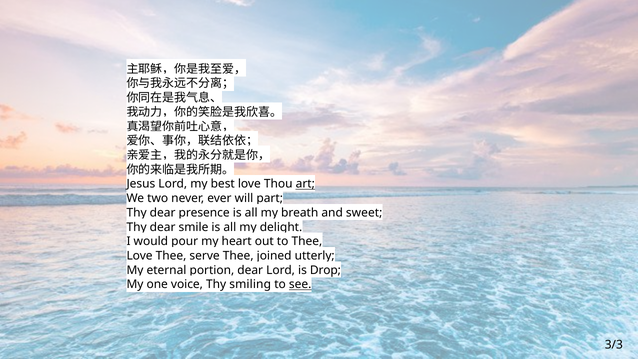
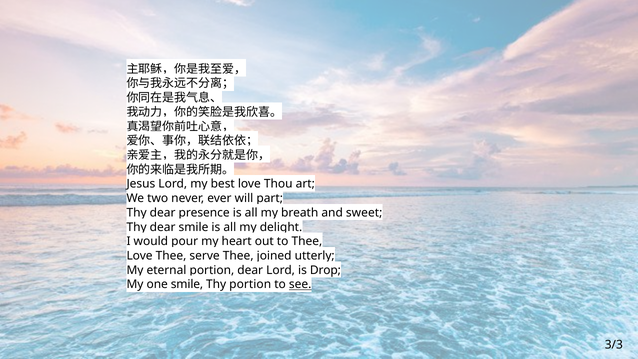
art underline: present -> none (305, 184)
one voice: voice -> smile (187, 284)
Thy smiling: smiling -> portion (250, 284)
